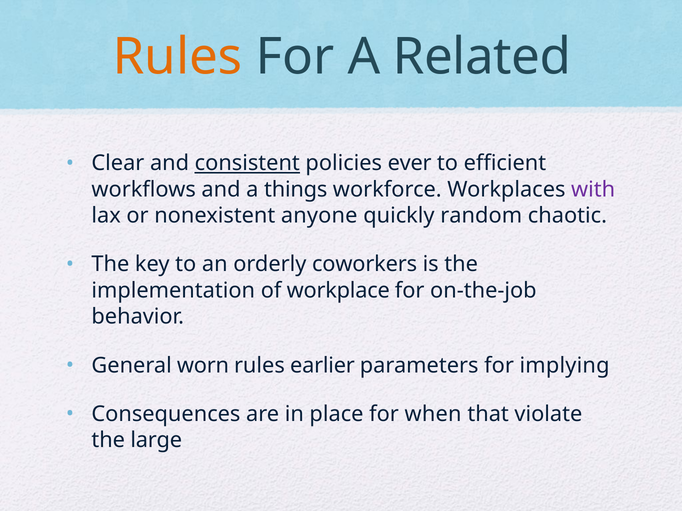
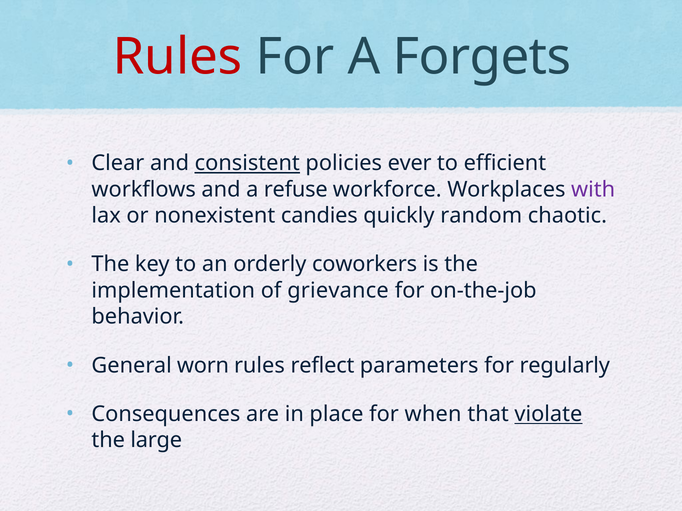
Rules colour: orange -> red (178, 57)
Related: Related -> Forgets (482, 57)
things: things -> refuse (296, 190)
anyone: anyone -> candies (319, 216)
workplace: workplace -> grievance (338, 291)
earlier: earlier -> reflect (322, 366)
implying: implying -> regularly (565, 366)
violate underline: none -> present (548, 415)
